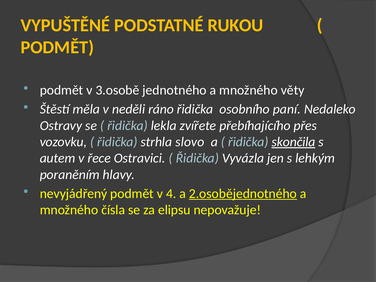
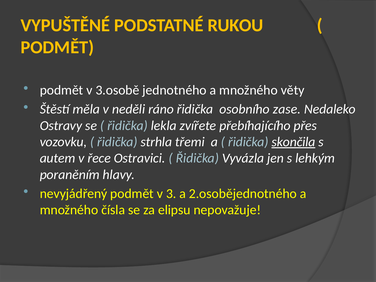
paní: paní -> zase (287, 109)
slovo: slovo -> třemi (190, 142)
4: 4 -> 3 (171, 194)
2.osobějednotného underline: present -> none (243, 194)
